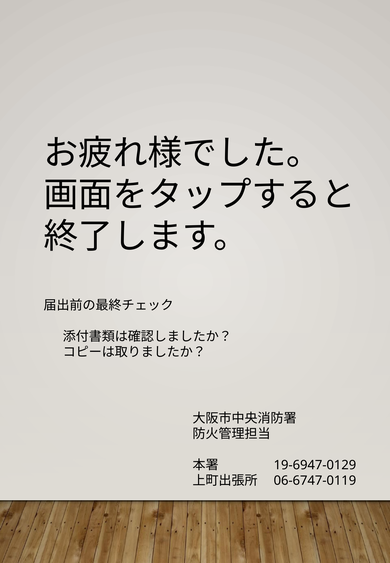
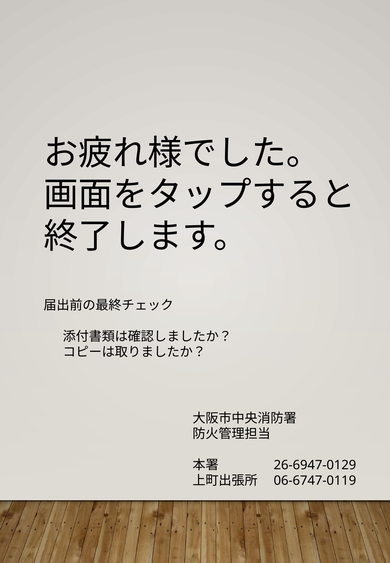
19-6947-0129: 19-6947-0129 -> 26-6947-0129 (315, 465)
